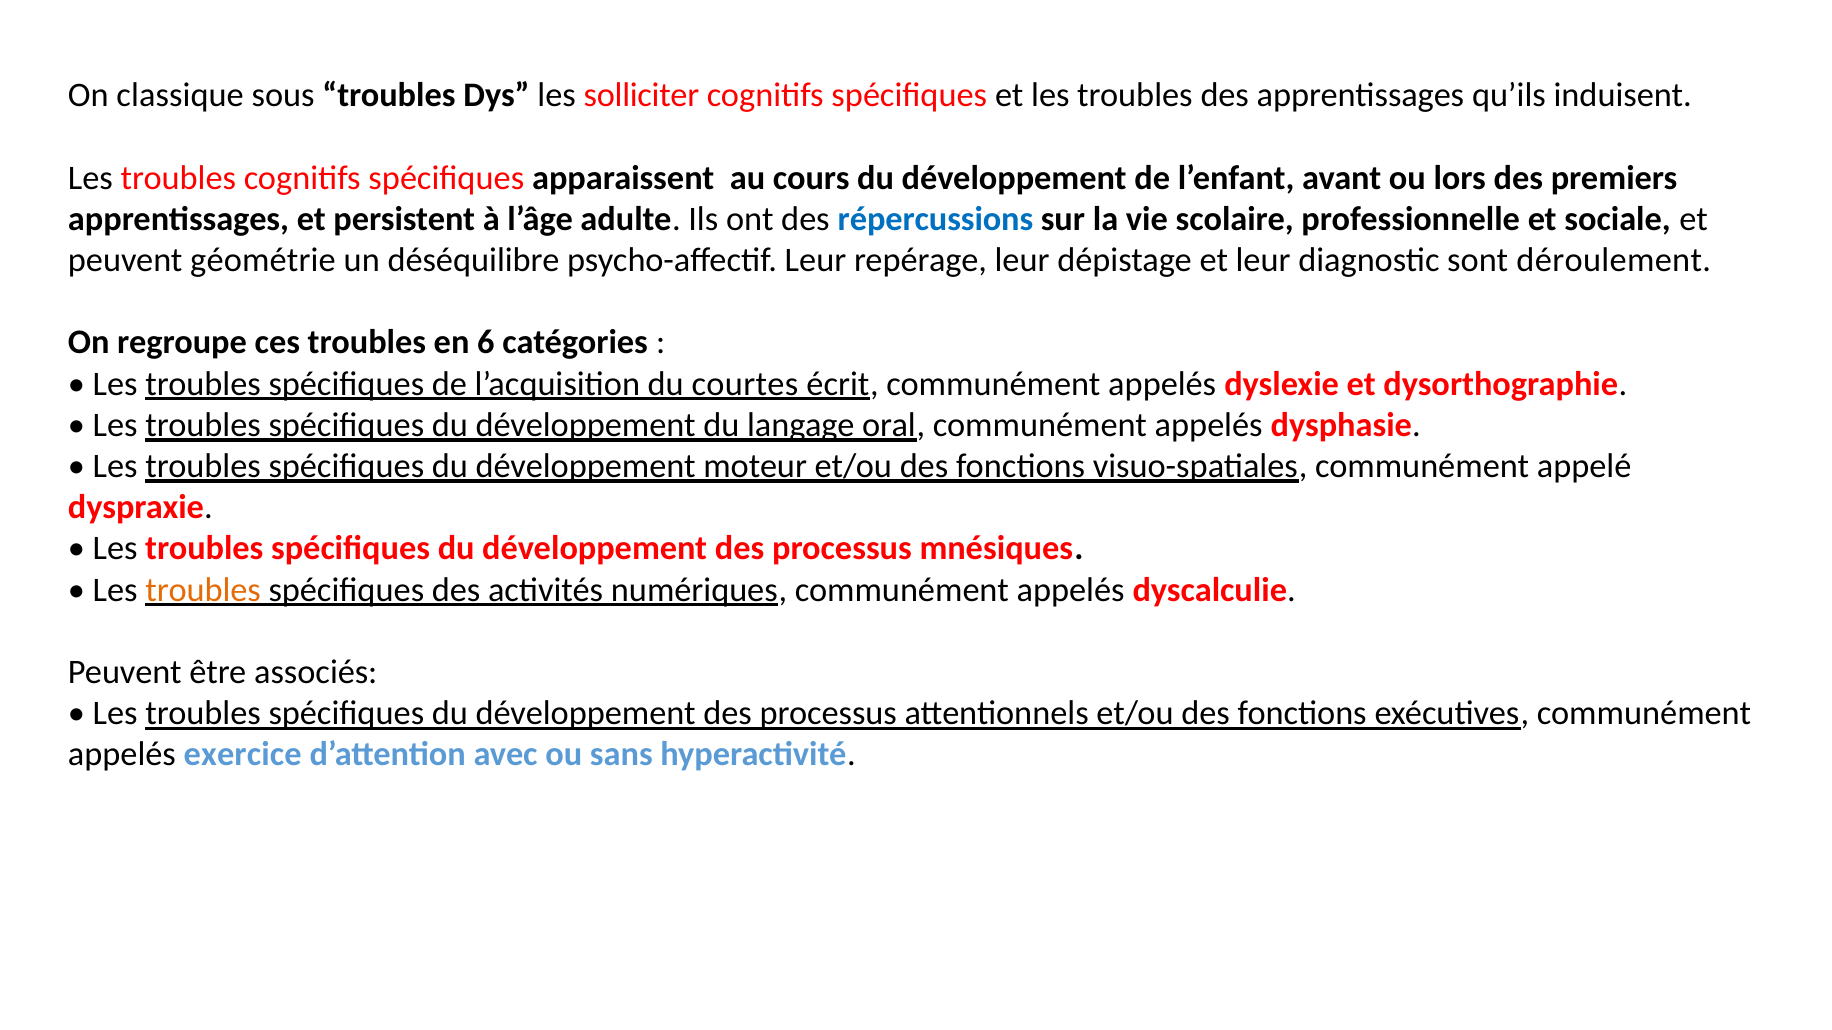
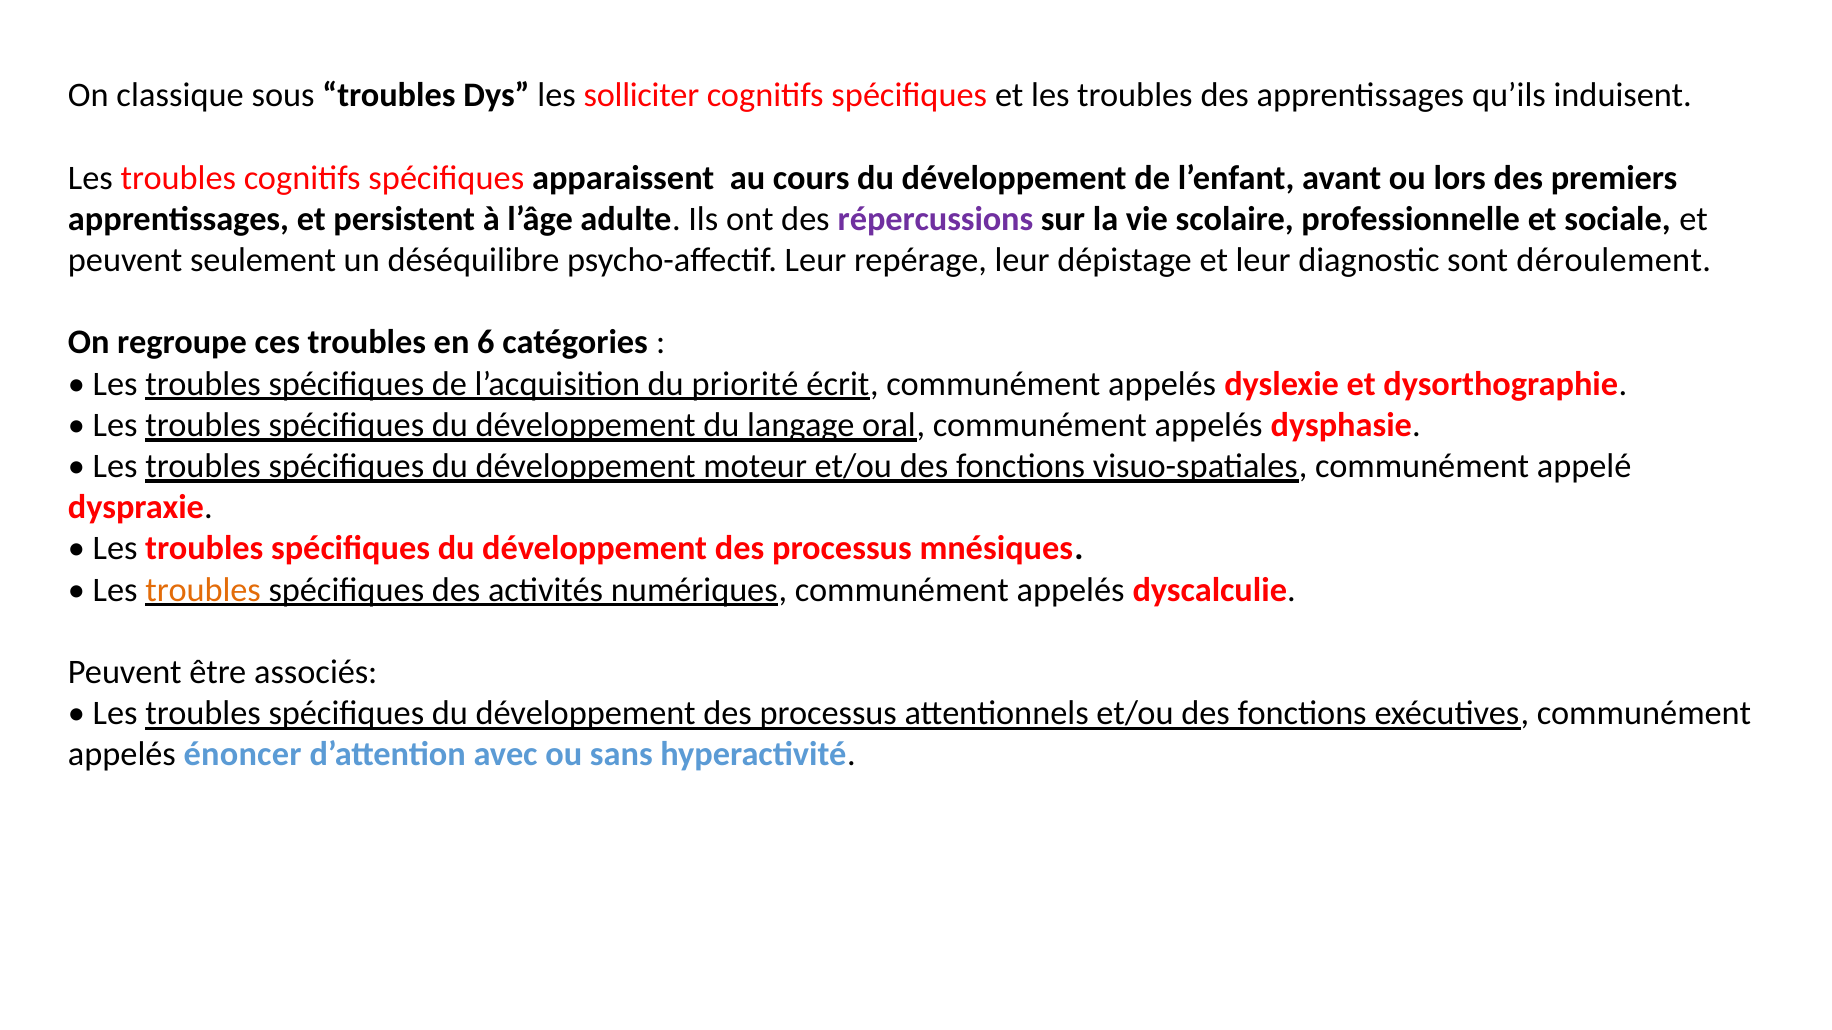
répercussions colour: blue -> purple (935, 219)
géométrie: géométrie -> seulement (263, 260)
courtes: courtes -> priorité (745, 384)
exercice: exercice -> énoncer (243, 755)
